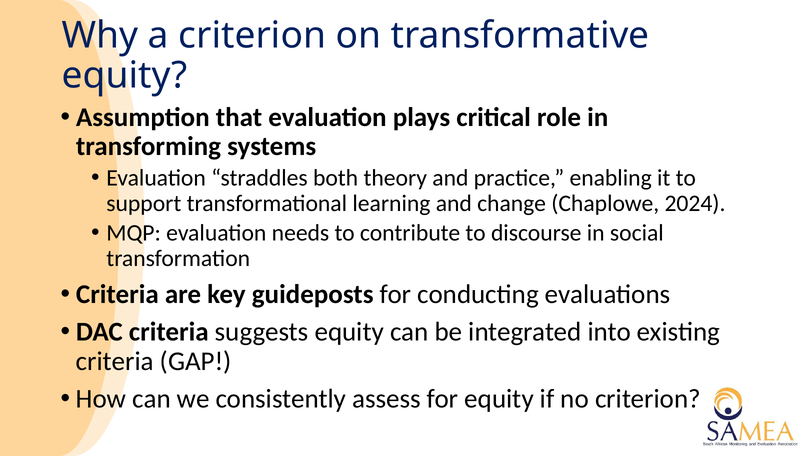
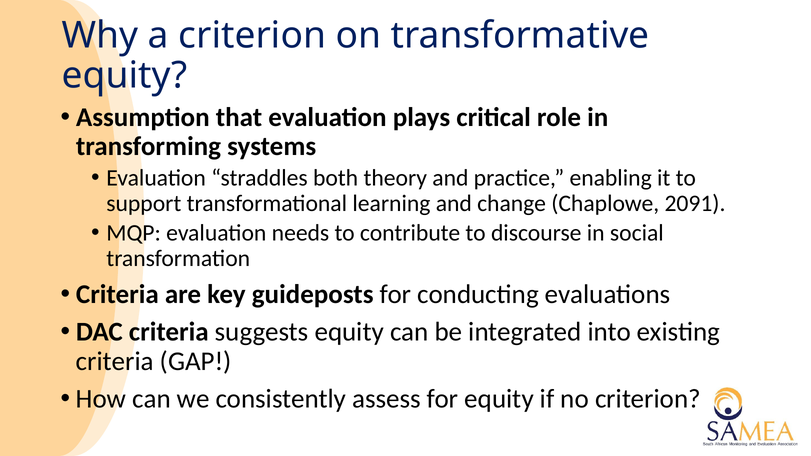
2024: 2024 -> 2091 (695, 203)
